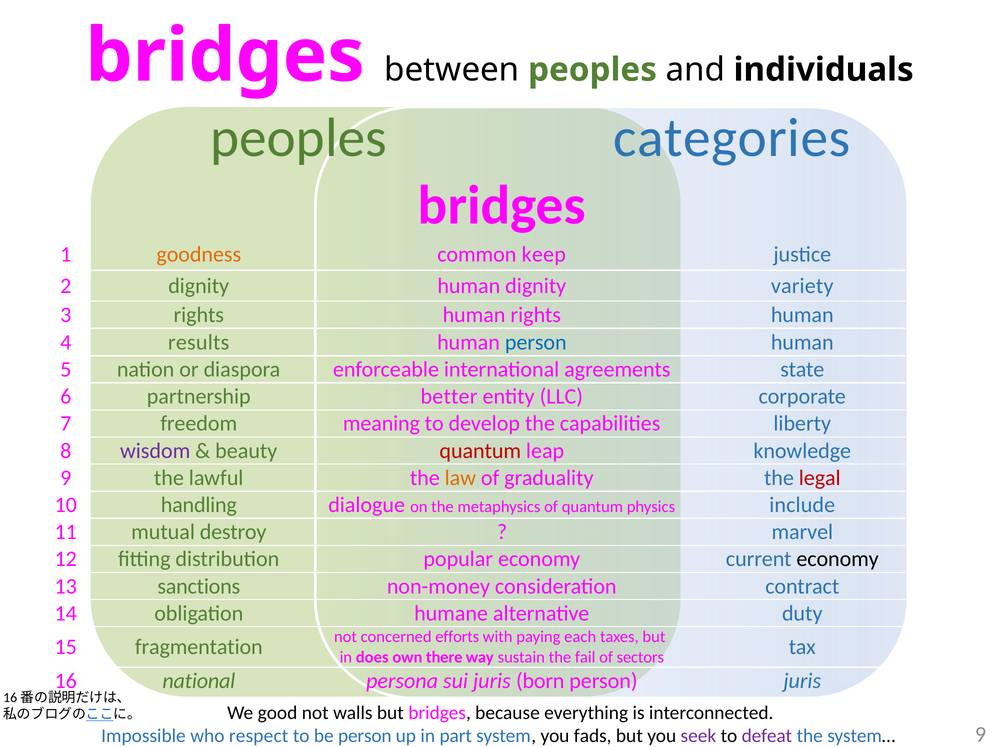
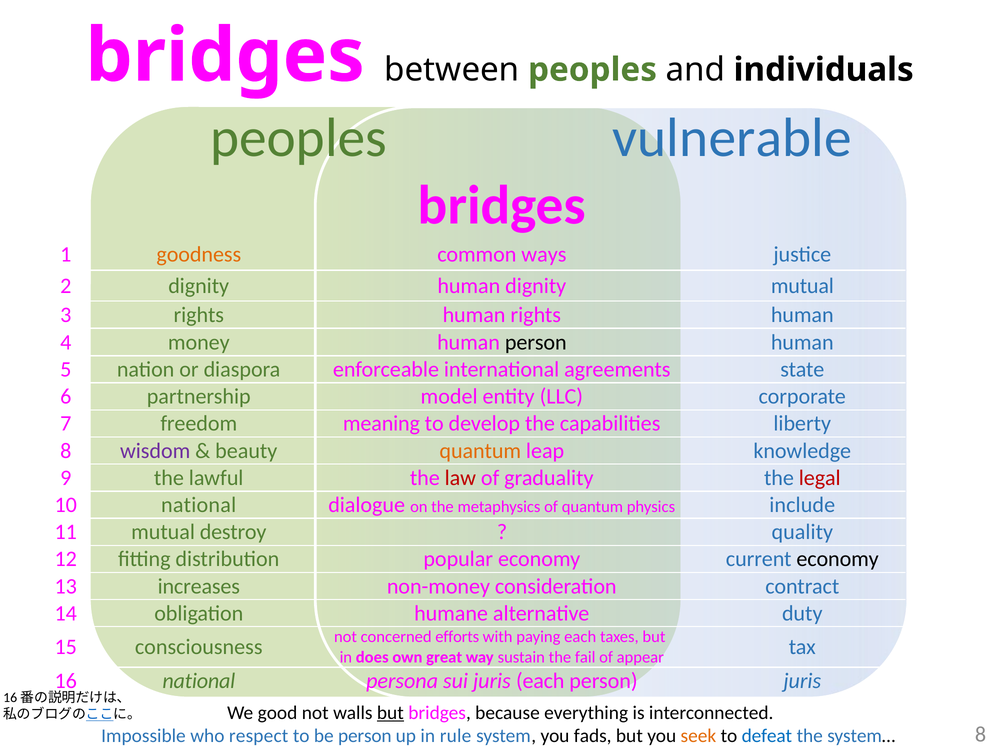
categories: categories -> vulnerable (732, 138)
keep: keep -> ways (544, 255)
dignity variety: variety -> mutual (802, 286)
results: results -> money (199, 342)
person colour: blue -> black (536, 342)
better: better -> model (449, 397)
quantum colour: red -> orange (480, 451)
law colour: orange -> red (460, 478)
10 handling: handling -> national (199, 505)
marvel: marvel -> quality (802, 532)
sanctions: sanctions -> increases (199, 586)
fragmentation: fragmentation -> consciousness (199, 647)
there: there -> great (444, 657)
sectors: sectors -> appear (640, 657)
juris born: born -> each (540, 681)
but underline: none -> present (390, 713)
part: part -> rule (456, 736)
seek colour: purple -> orange (698, 736)
defeat colour: purple -> blue (767, 736)
system… 9: 9 -> 8 (980, 734)
